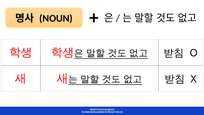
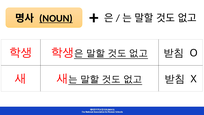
NOUN underline: none -> present (56, 18)
